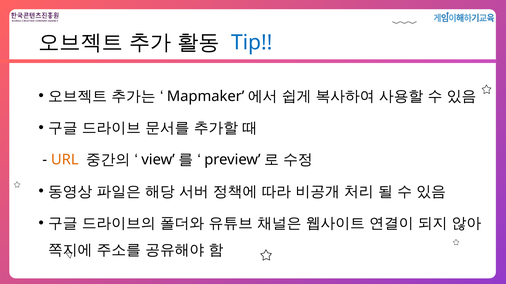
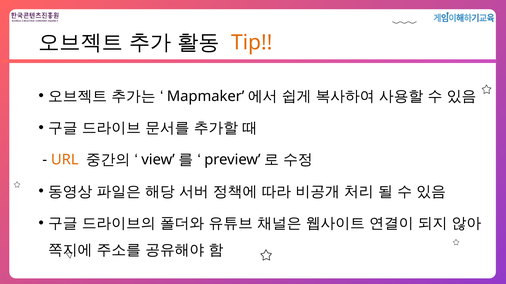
Tip colour: blue -> orange (252, 43)
